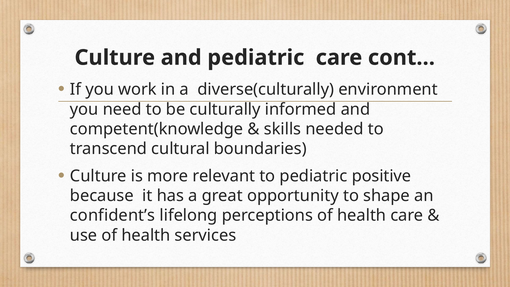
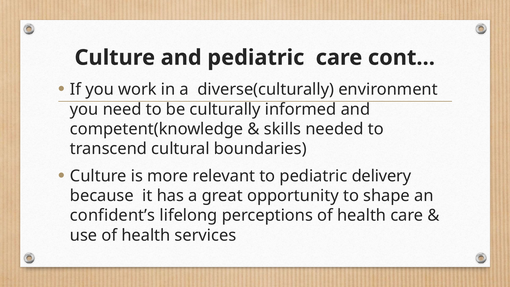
positive: positive -> delivery (382, 176)
